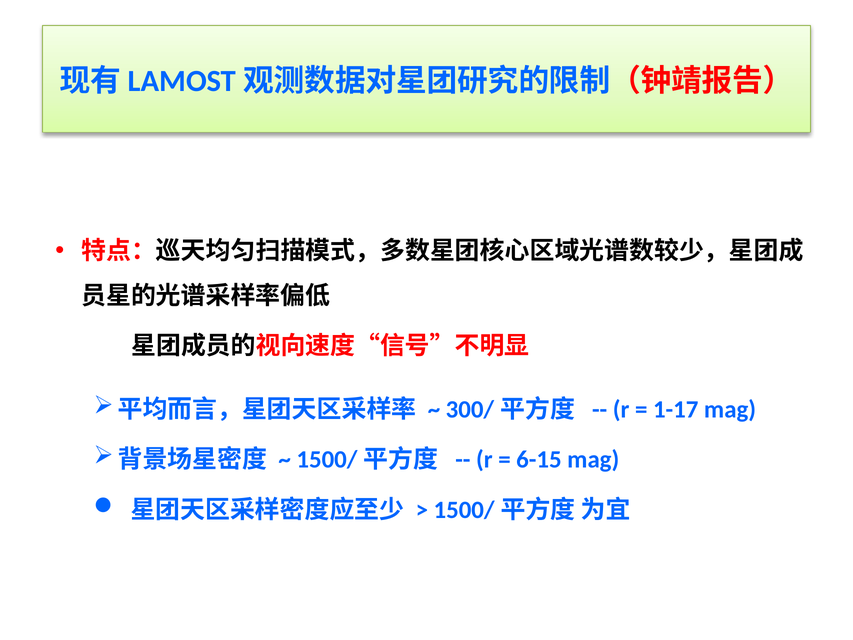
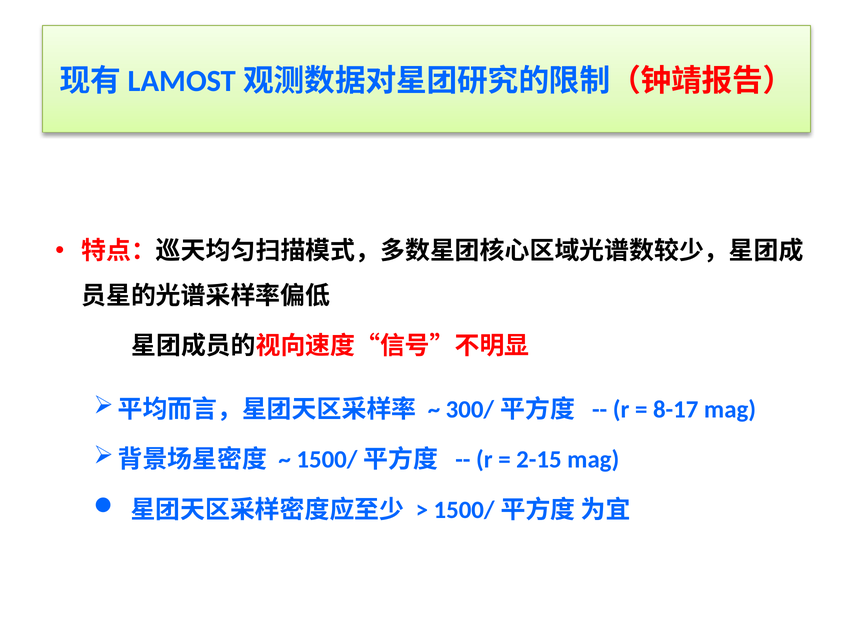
1-17: 1-17 -> 8-17 (676, 409)
6-15: 6-15 -> 2-15 (539, 460)
